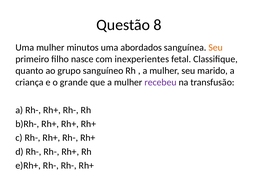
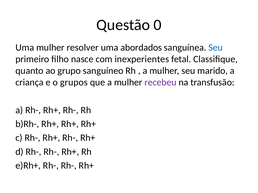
8: 8 -> 0 (158, 25)
minutos: minutos -> resolver (83, 48)
Seu colour: orange -> blue (216, 48)
grande: grande -> grupos (74, 82)
